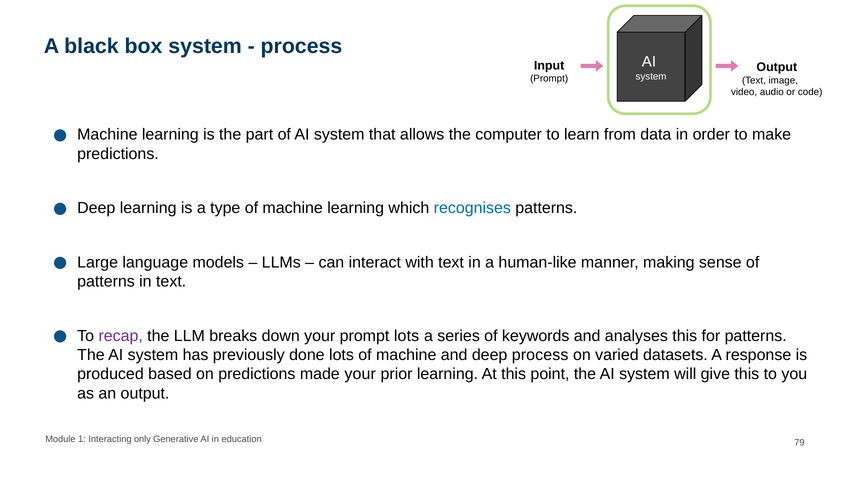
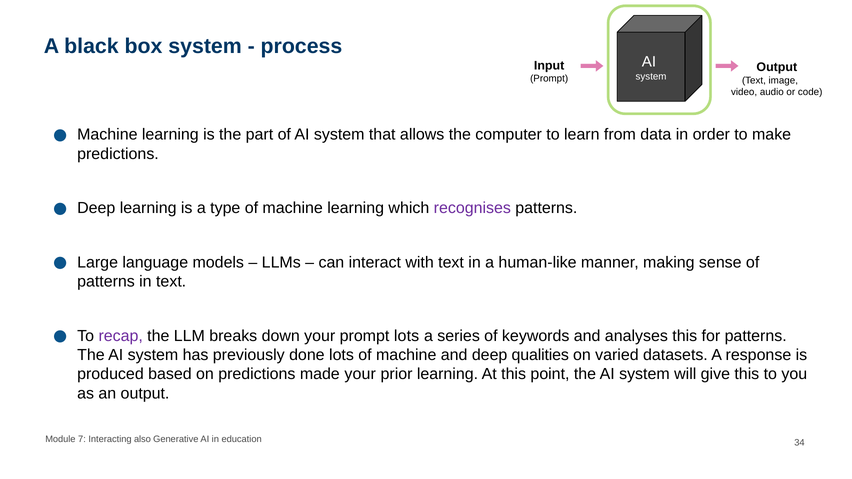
recognises colour: blue -> purple (472, 208)
deep process: process -> qualities (540, 355)
1: 1 -> 7 (82, 440)
only: only -> also (142, 440)
79: 79 -> 34 (799, 443)
